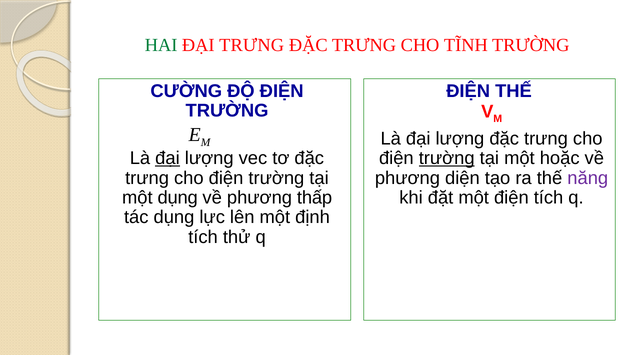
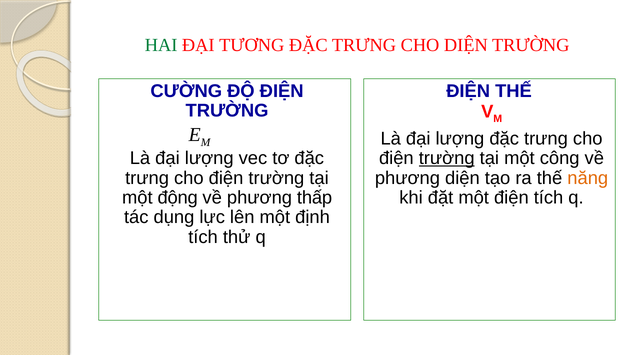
ĐẠI TRƯNG: TRƯNG -> TƯƠNG (252, 45)
CHO TĨNH: TĨNH -> DIỆN (466, 45)
đại underline: present -> none (168, 158)
hoặc: hoặc -> công (560, 158)
năng colour: purple -> orange (588, 178)
một dụng: dụng -> động (178, 197)
